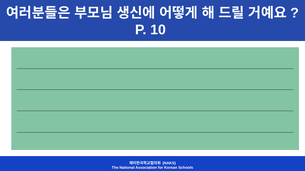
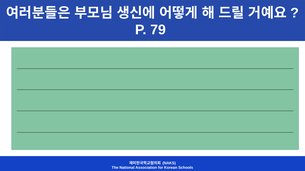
10: 10 -> 79 (158, 30)
